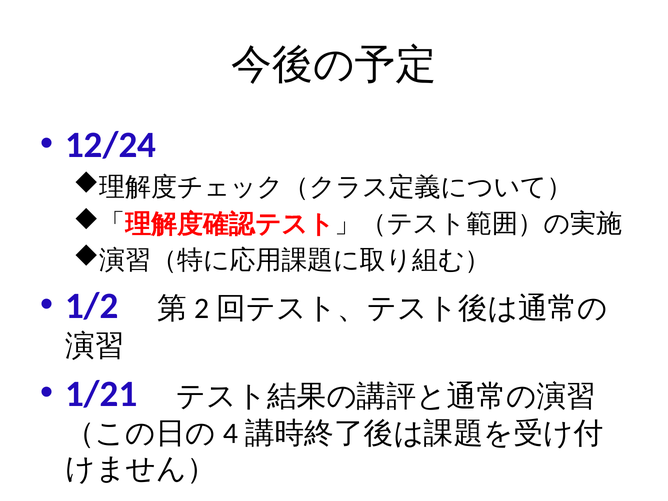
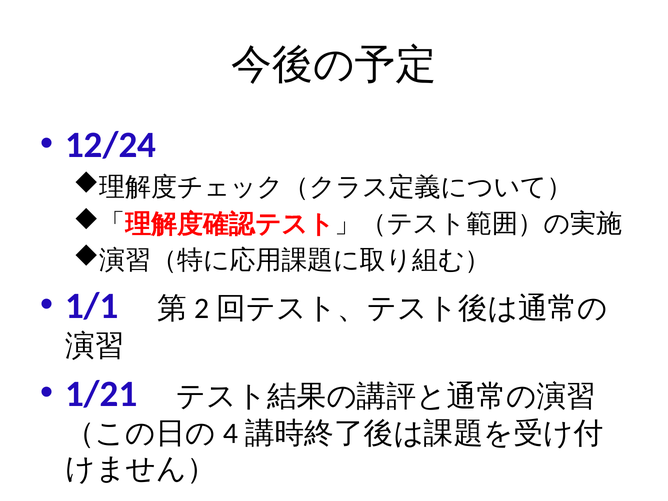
1/2: 1/2 -> 1/1 (92, 306)
